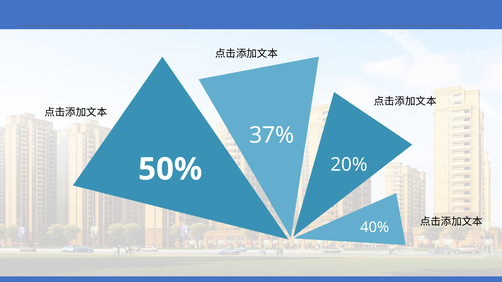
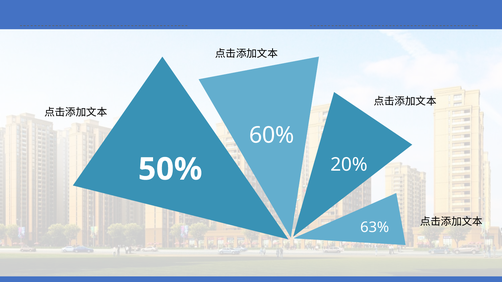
37%: 37% -> 60% (272, 135)
40%: 40% -> 63% (375, 228)
